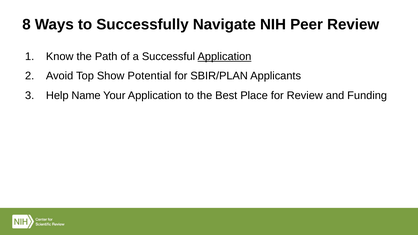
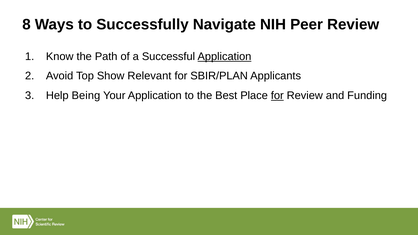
Potential: Potential -> Relevant (149, 76)
Name: Name -> Being (86, 96)
for underline: none -> present (277, 96)
